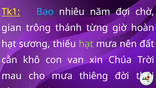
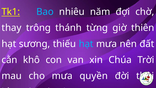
gian: gian -> thay (12, 28)
hoàn: hoàn -> thiên (143, 28)
hạt colour: light green -> light blue (86, 44)
thiêng: thiêng -> quyền (94, 76)
